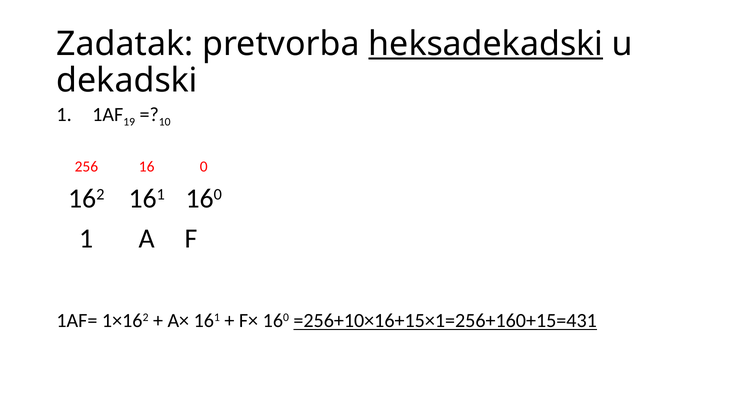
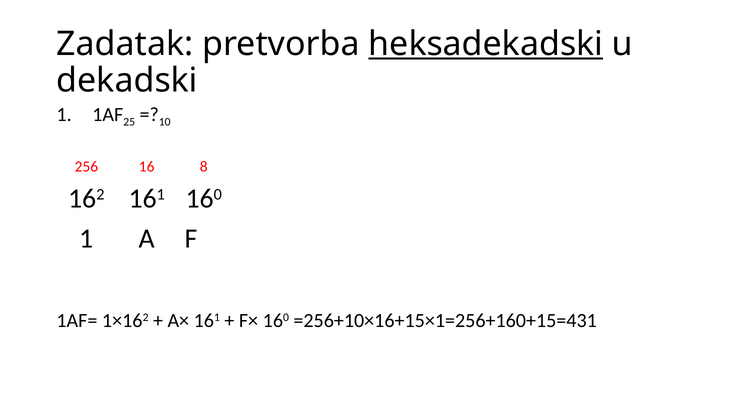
19: 19 -> 25 (129, 122)
0: 0 -> 8 (204, 166)
=256+10×16+15×1=256+160+15=431 underline: present -> none (445, 321)
